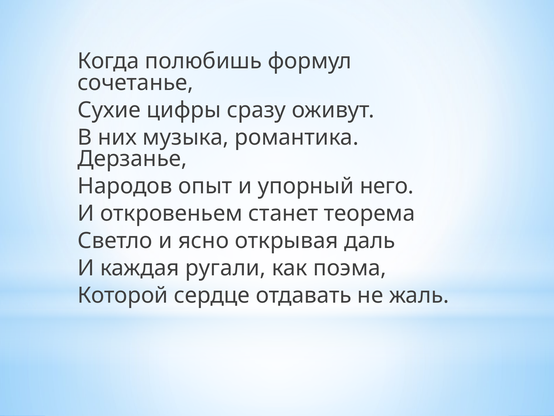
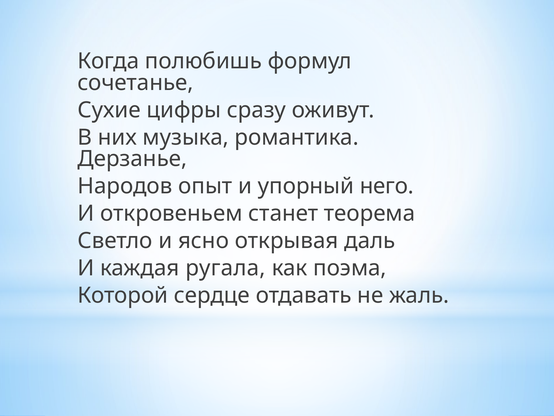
ругали: ругали -> ругала (225, 268)
